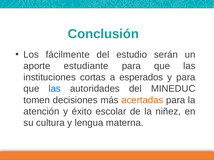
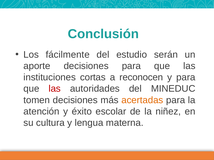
aporte estudiante: estudiante -> decisiones (86, 66)
esperados: esperados -> reconocen (141, 78)
las colour: blue -> red (55, 89)
